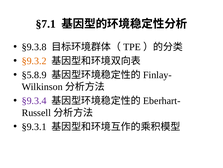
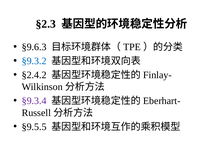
§7.1: §7.1 -> §2.3 (46, 24)
§9.3.8: §9.3.8 -> §9.6.3 (34, 47)
§9.3.2 colour: orange -> blue (34, 61)
§5.8.9: §5.8.9 -> §2.4.2 (34, 75)
§9.3.1: §9.3.1 -> §9.5.5 (34, 126)
